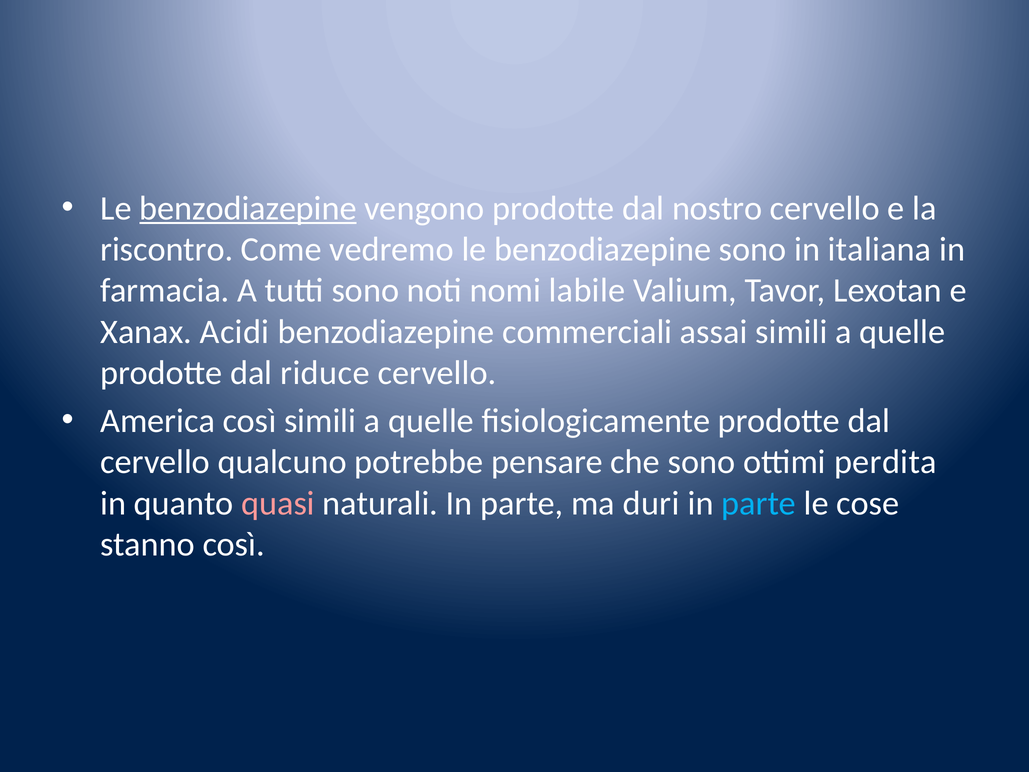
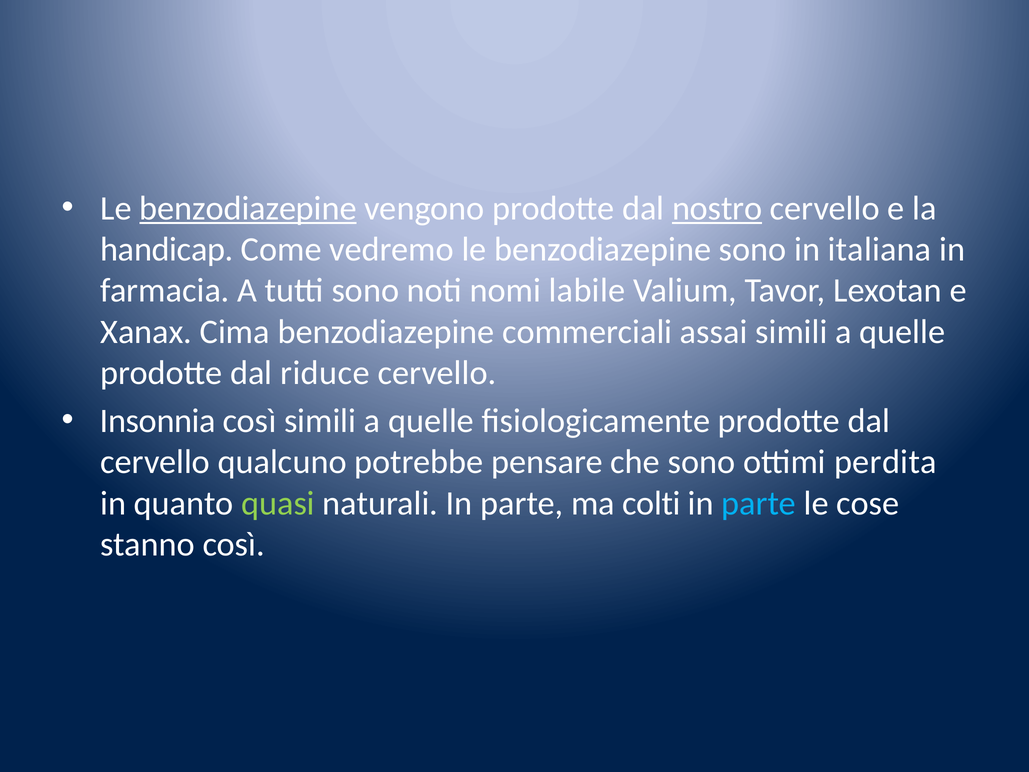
nostro underline: none -> present (717, 208)
riscontro: riscontro -> handicap (167, 249)
Acidi: Acidi -> Cima (235, 332)
America: America -> Insonnia (158, 421)
quasi colour: pink -> light green (278, 503)
duri: duri -> colti (651, 503)
